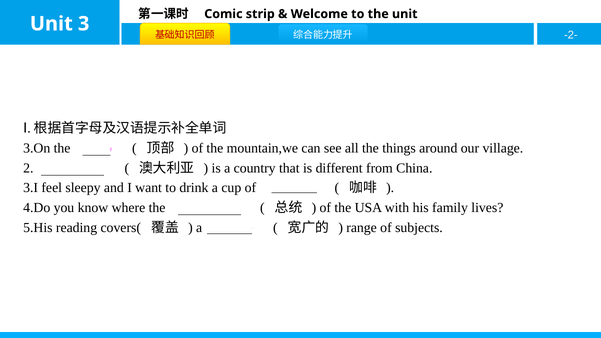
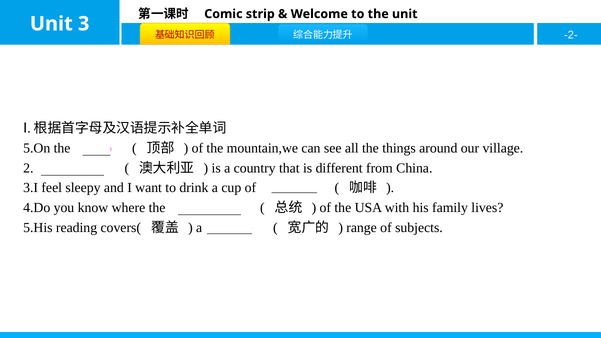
3.On: 3.On -> 5.On (37, 148)
